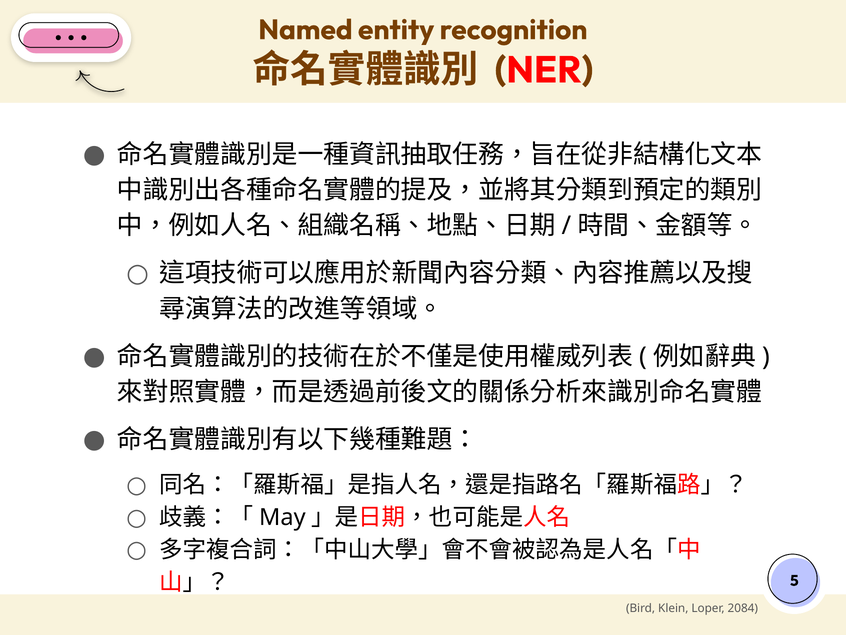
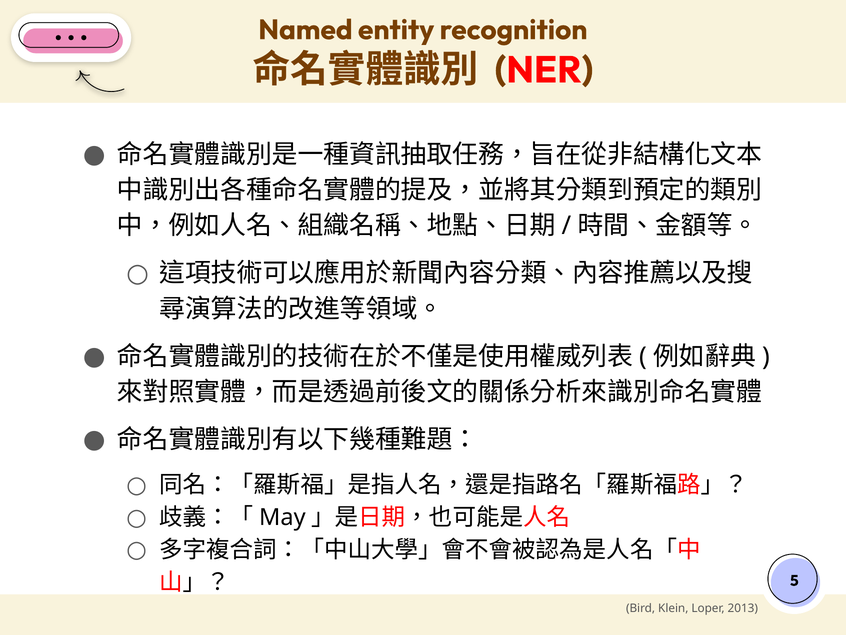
2084: 2084 -> 2013 (743, 608)
